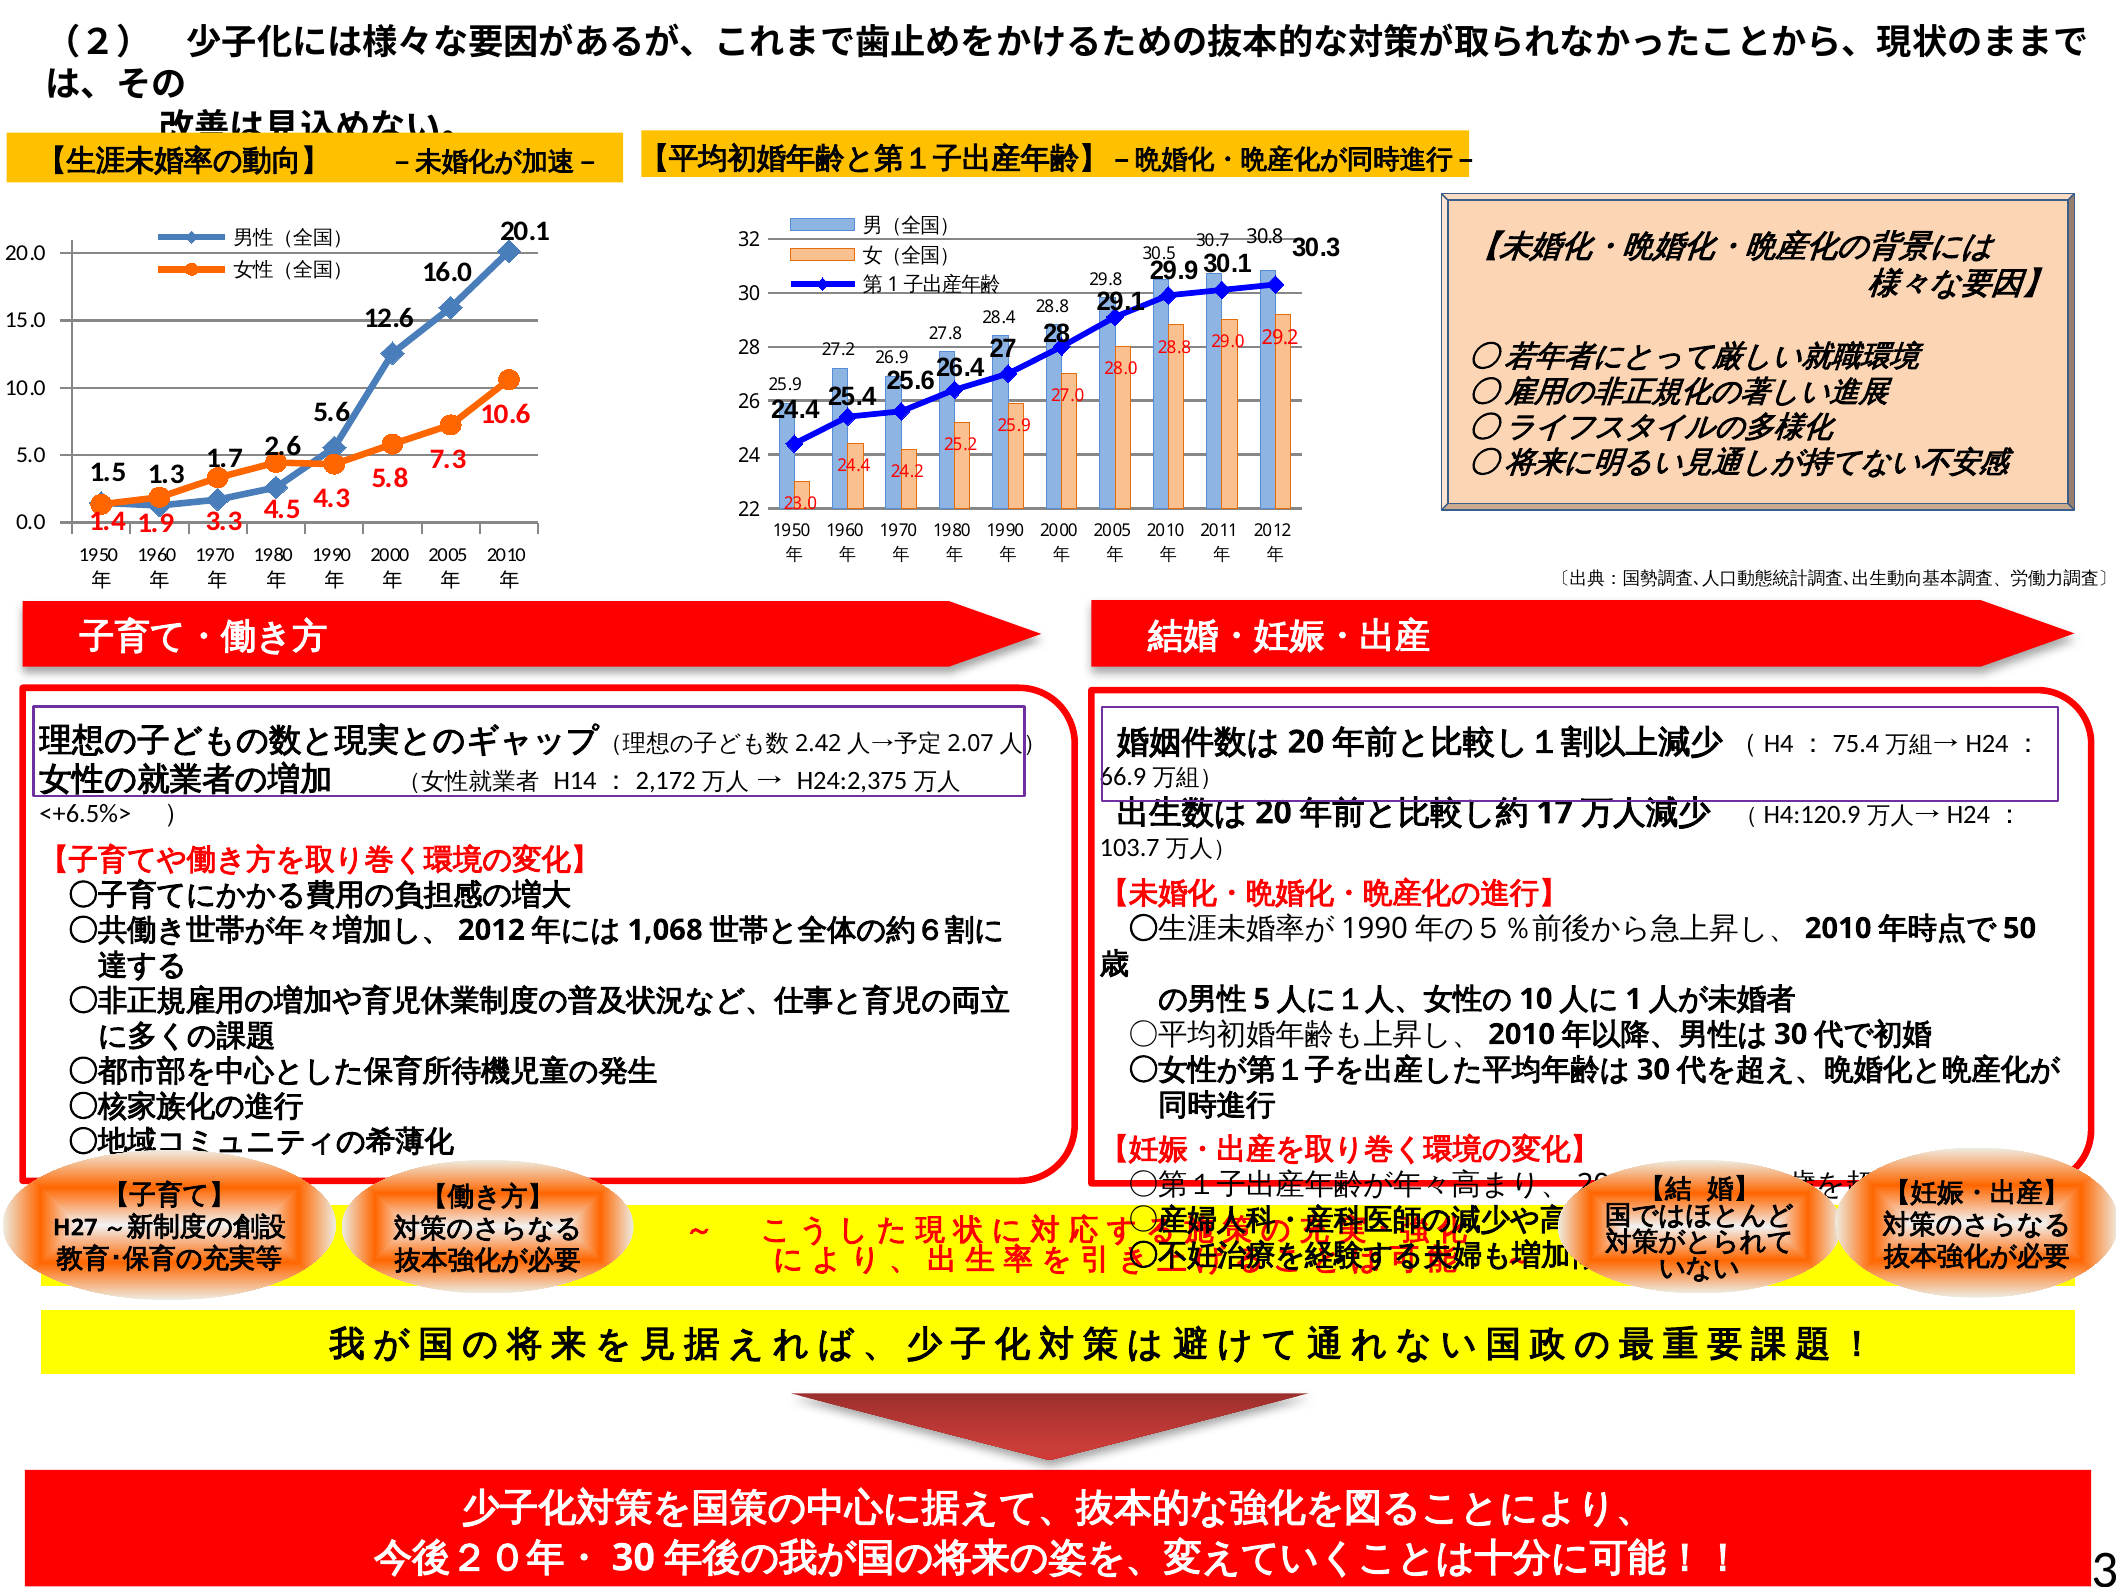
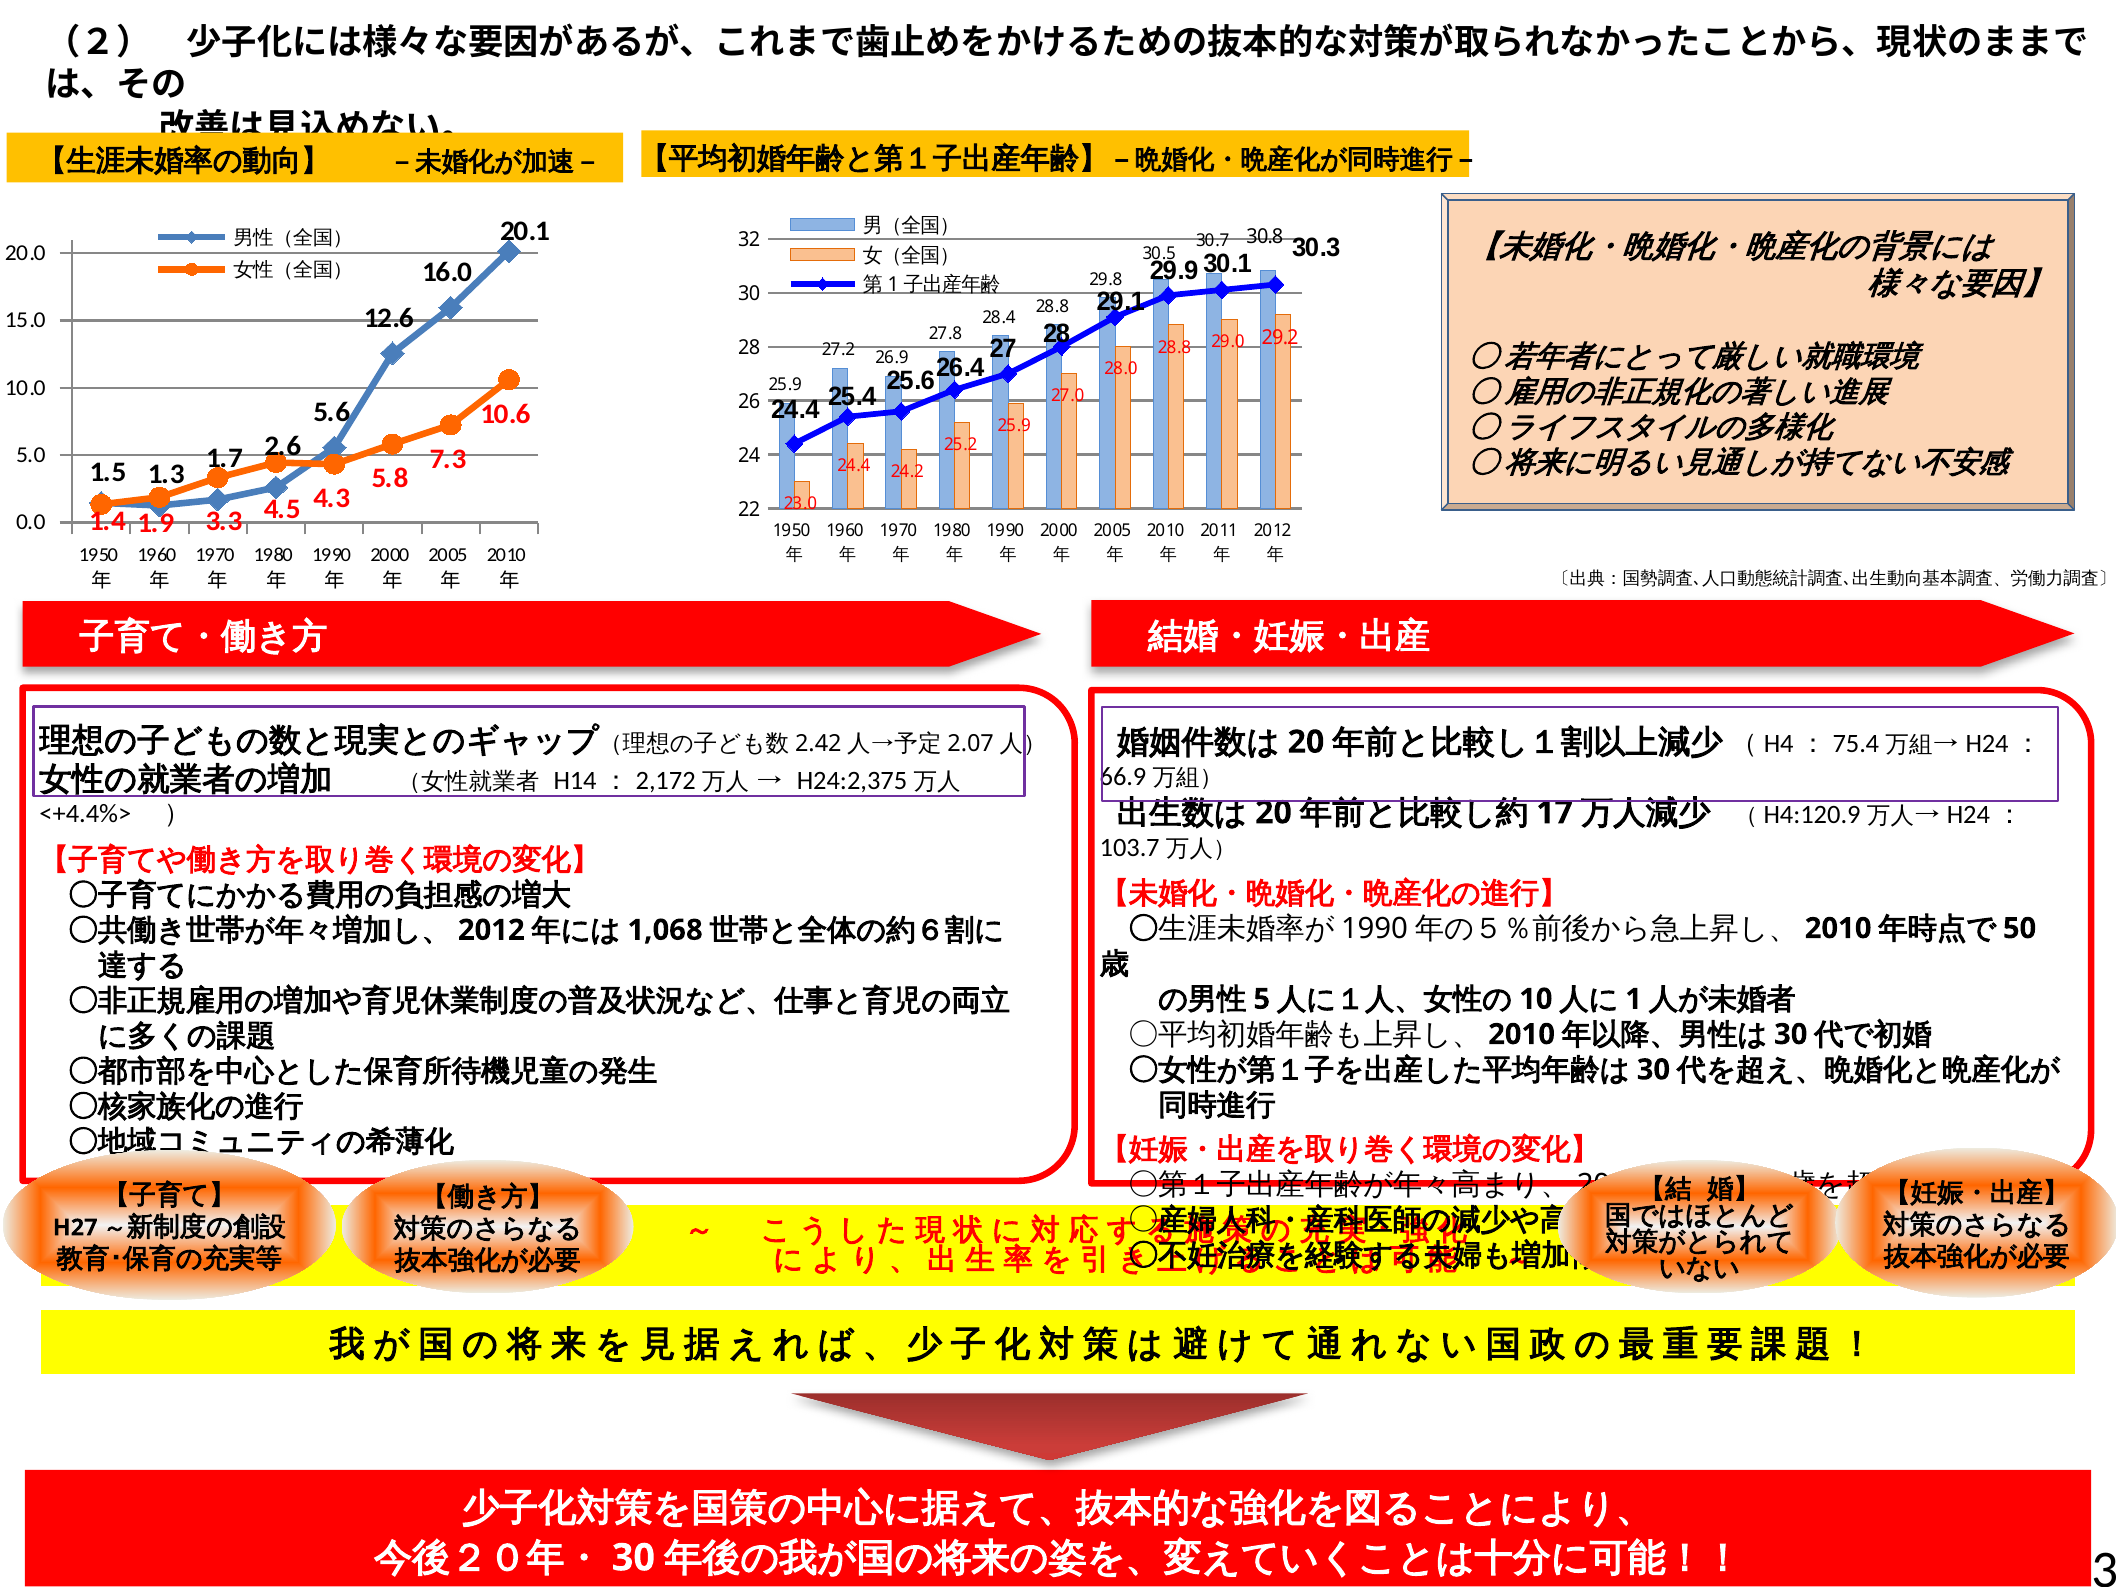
<+6.5%>: <+6.5%> -> <+4.4%> (85, 814)
